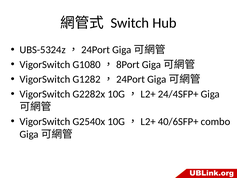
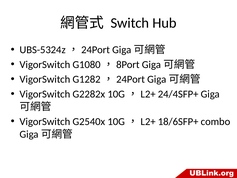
40/6SFP+: 40/6SFP+ -> 18/6SFP+ (178, 121)
